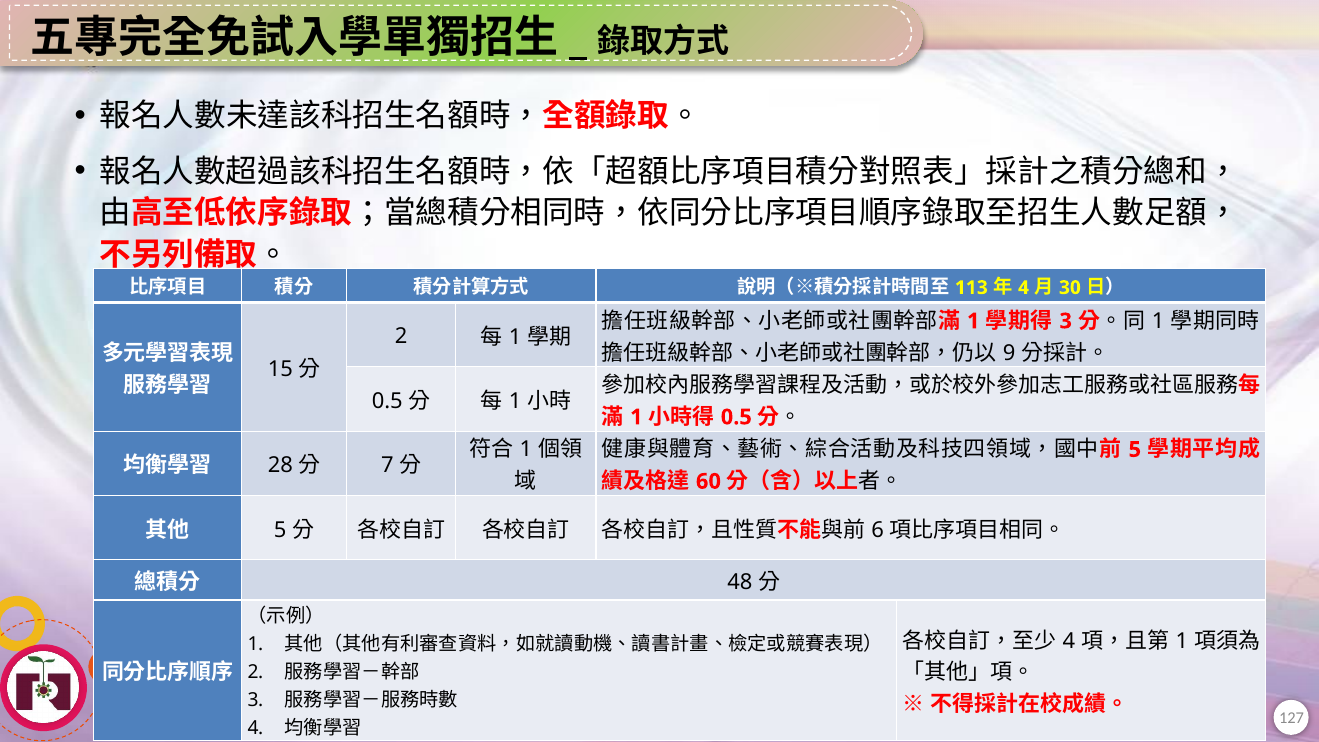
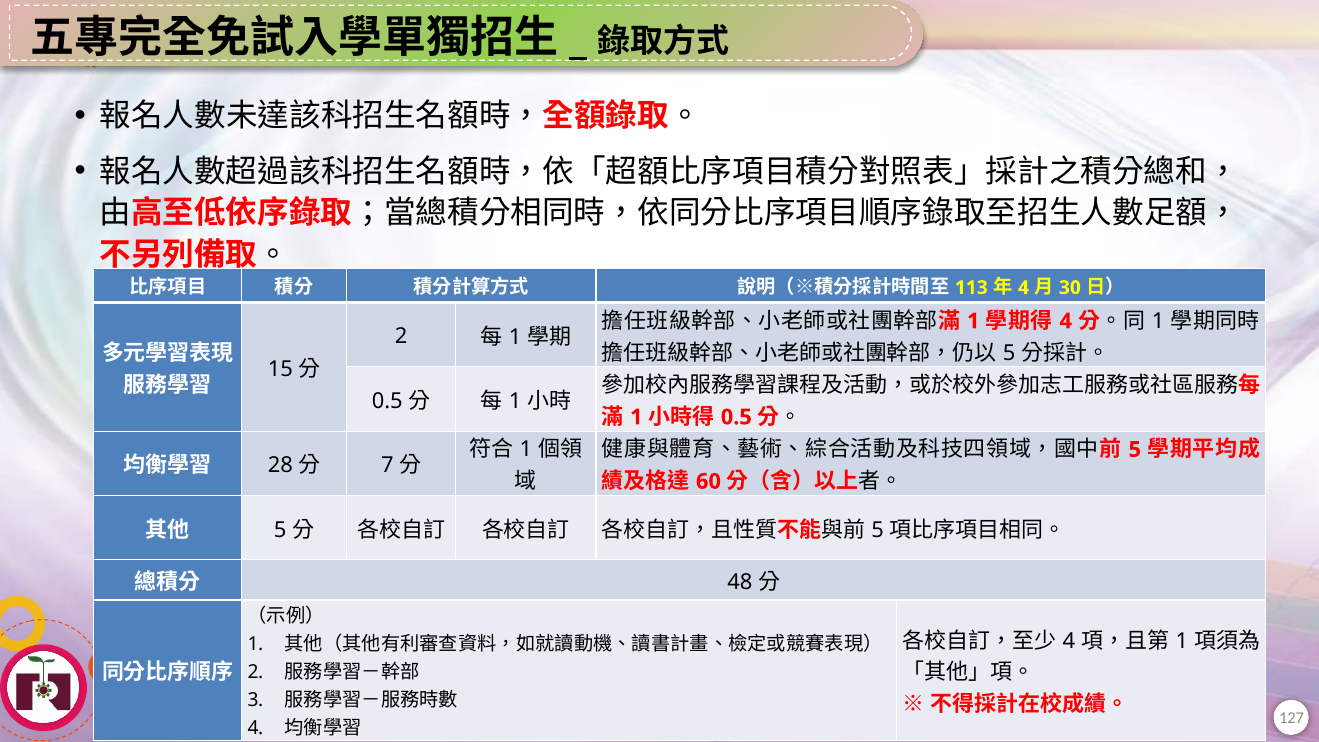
3: 3 -> 4 (1066, 321)
9: 9 -> 5 (1009, 353)
6: 6 -> 5 (878, 530)
